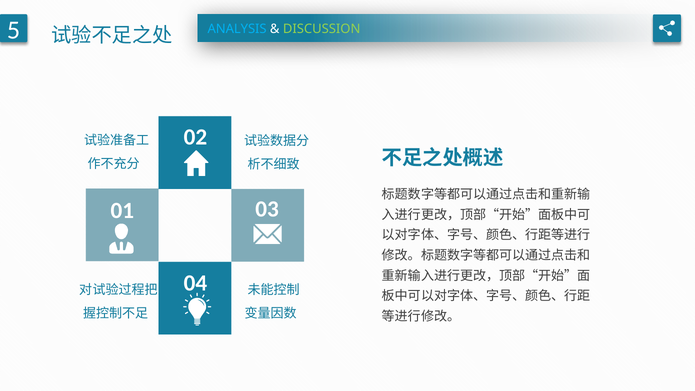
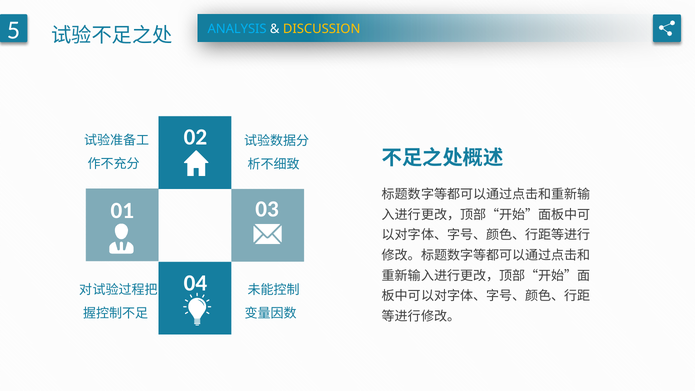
DISCUSSION colour: light green -> yellow (322, 29)
